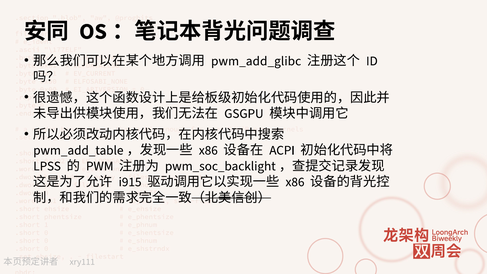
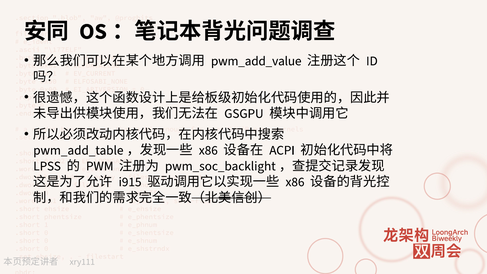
pwm_add_glibc: pwm_add_glibc -> pwm_add_value (256, 61)
